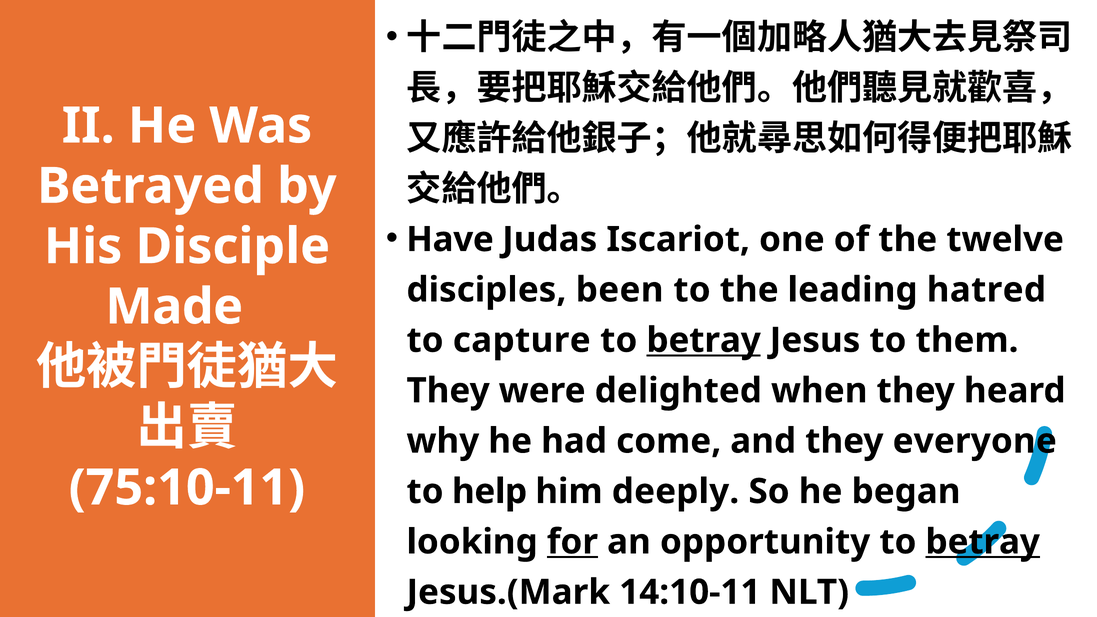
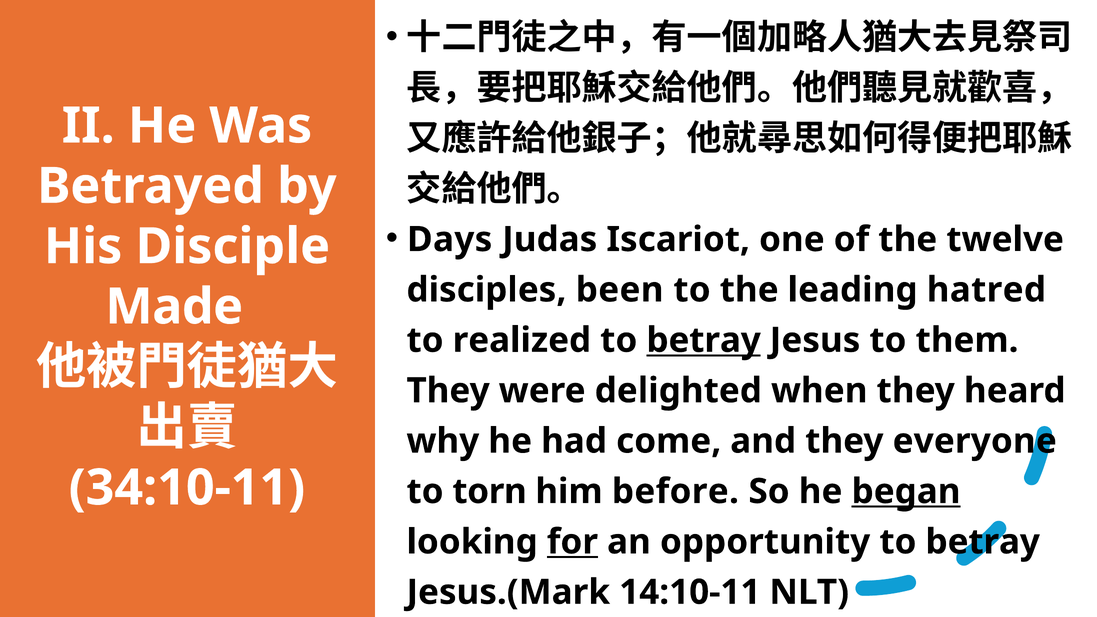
Have: Have -> Days (450, 240)
capture: capture -> realized (522, 340)
75:10-11: 75:10-11 -> 34:10-11 (187, 488)
help: help -> torn (490, 492)
deeply: deeply -> before (675, 492)
began underline: none -> present (906, 492)
betray underline: present -> none (983, 542)
